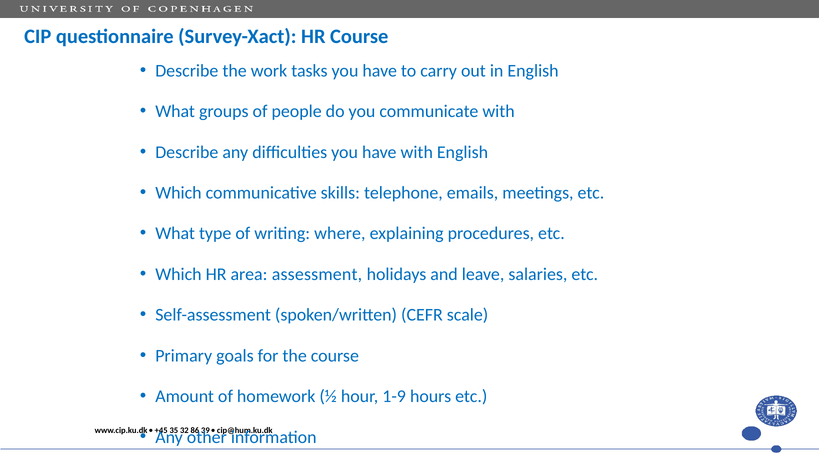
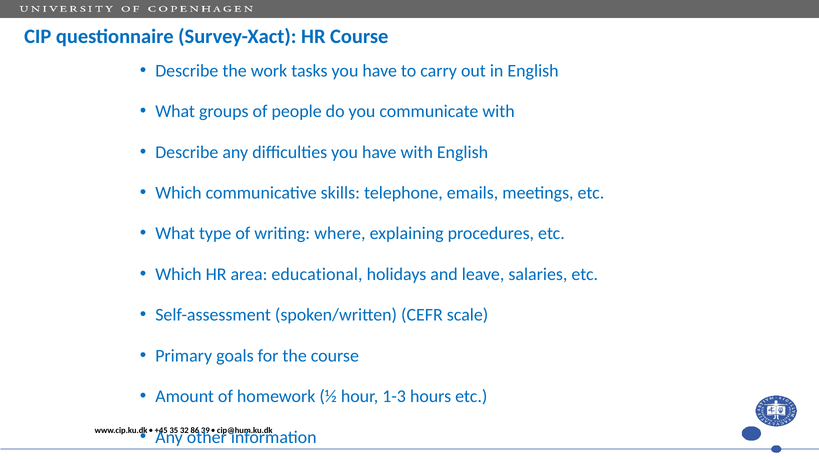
assessment: assessment -> educational (317, 275)
1-9: 1-9 -> 1-3 (394, 397)
